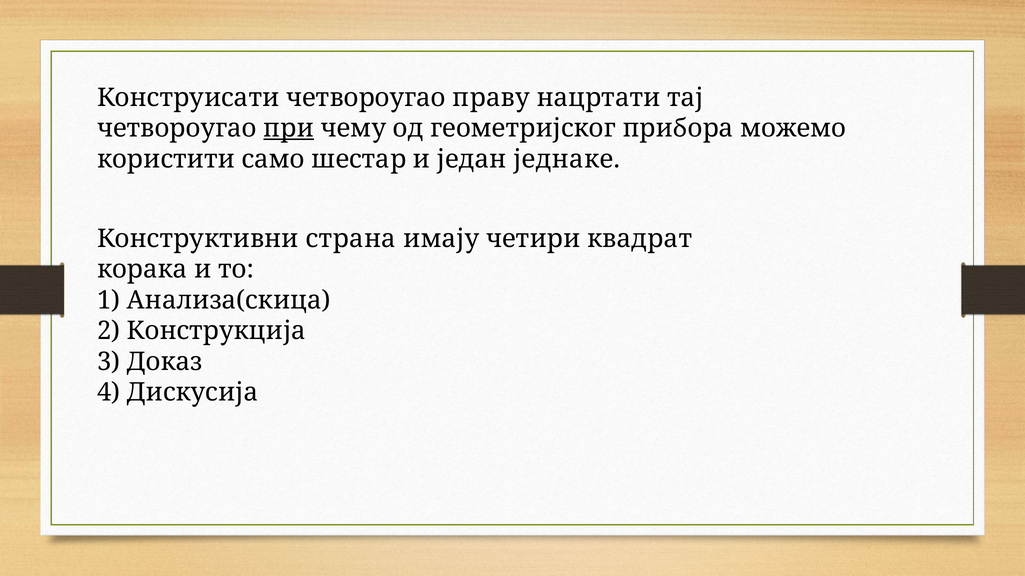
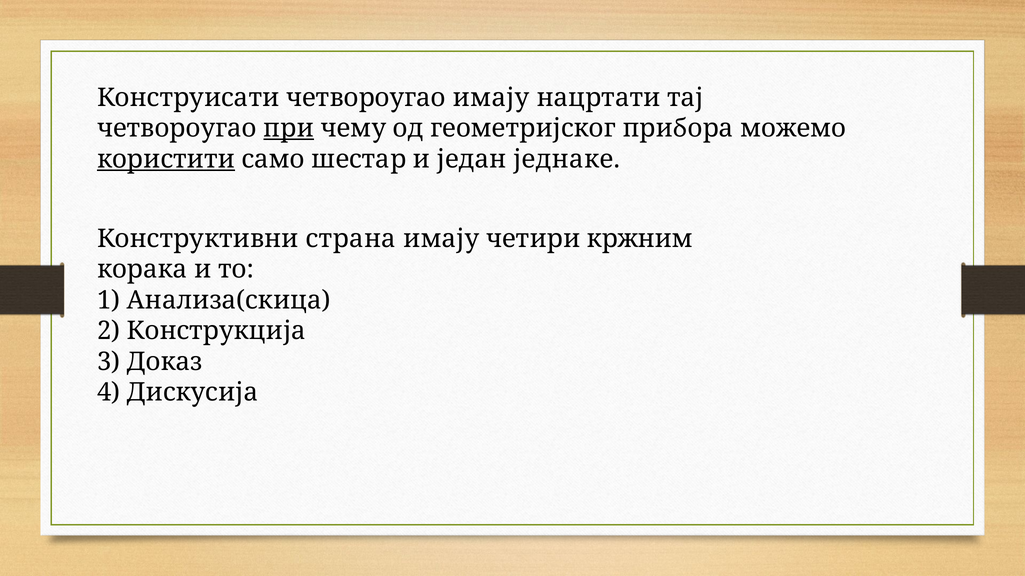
четвороугао праву: праву -> имају (491, 98)
користити underline: none -> present (166, 159)
квадрат: квадрат -> кржним (640, 239)
